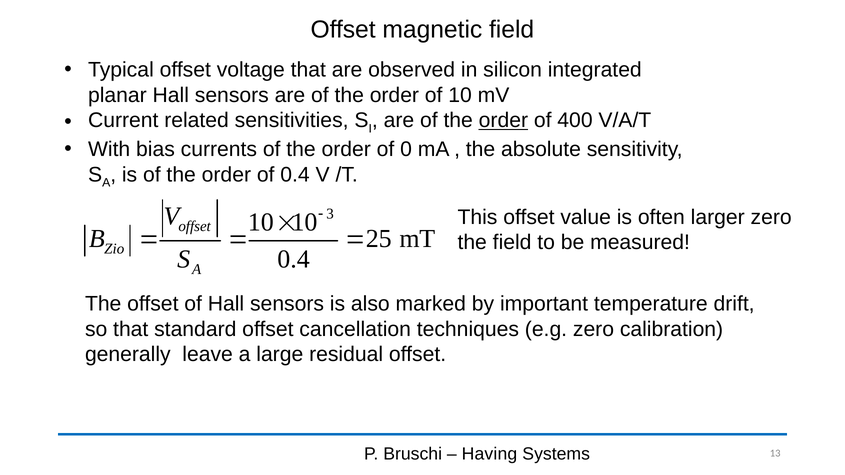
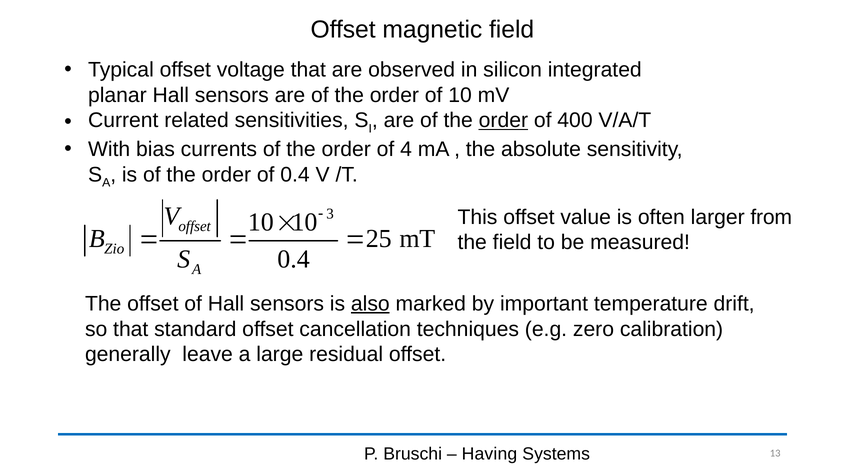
0: 0 -> 4 (406, 149)
larger zero: zero -> from (771, 217)
also underline: none -> present (370, 304)
